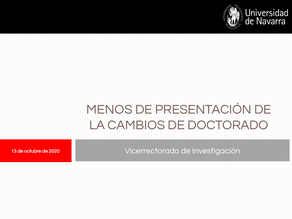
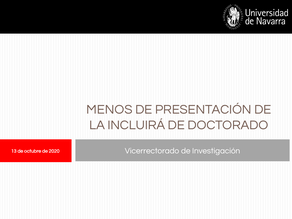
CAMBIOS: CAMBIOS -> INCLUIRÁ (136, 125)
